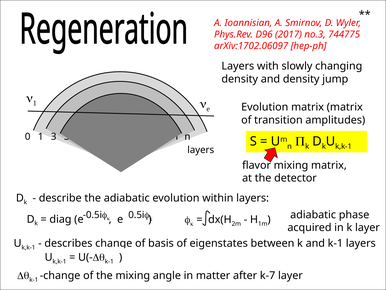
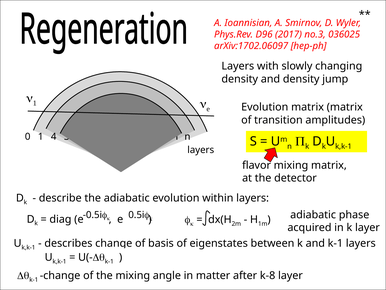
744775: 744775 -> 036025 (344, 34)
1 3: 3 -> 4 (54, 136)
k-7: k-7 -> k-8 (268, 275)
